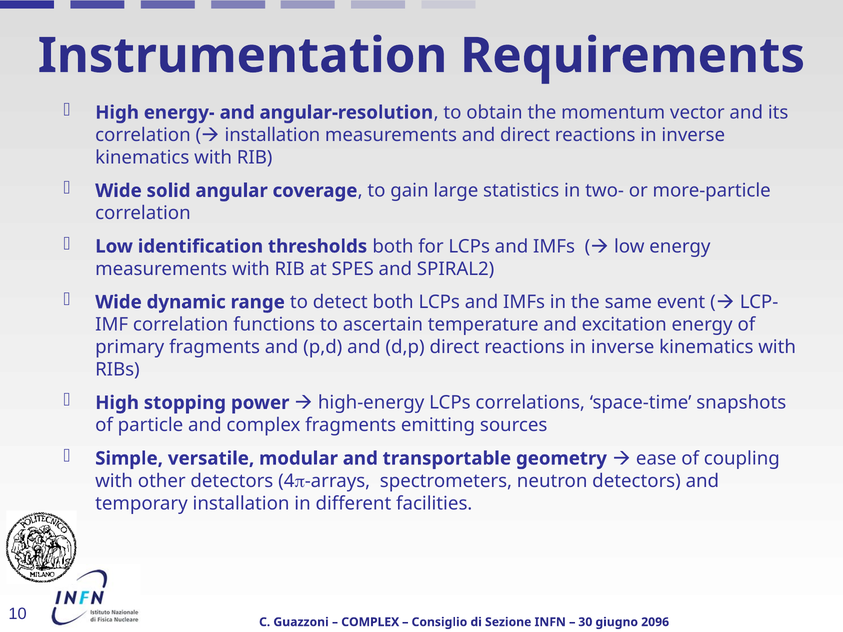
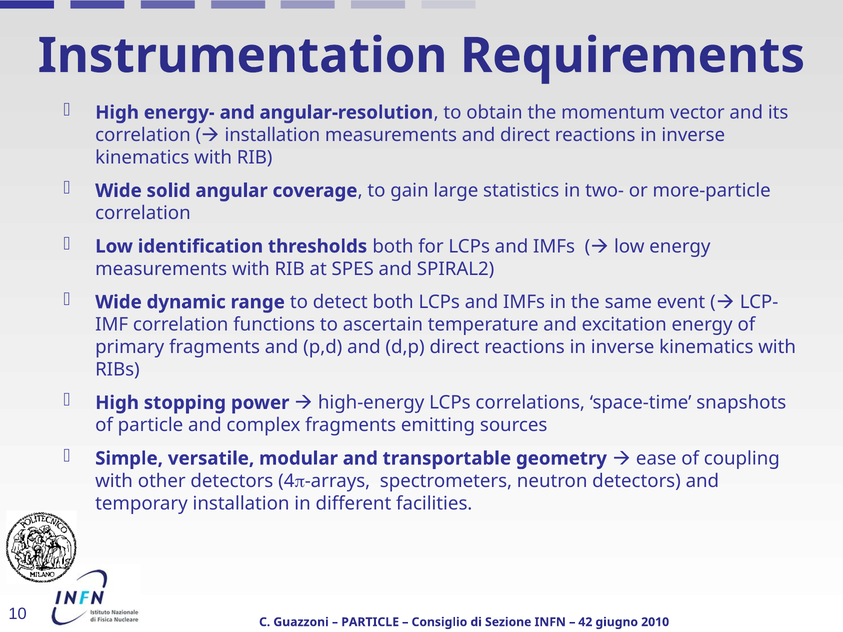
COMPLEX: COMPLEX -> PARTICLE (370, 622)
30: 30 -> 42 (585, 622)
2096: 2096 -> 2010 (655, 622)
